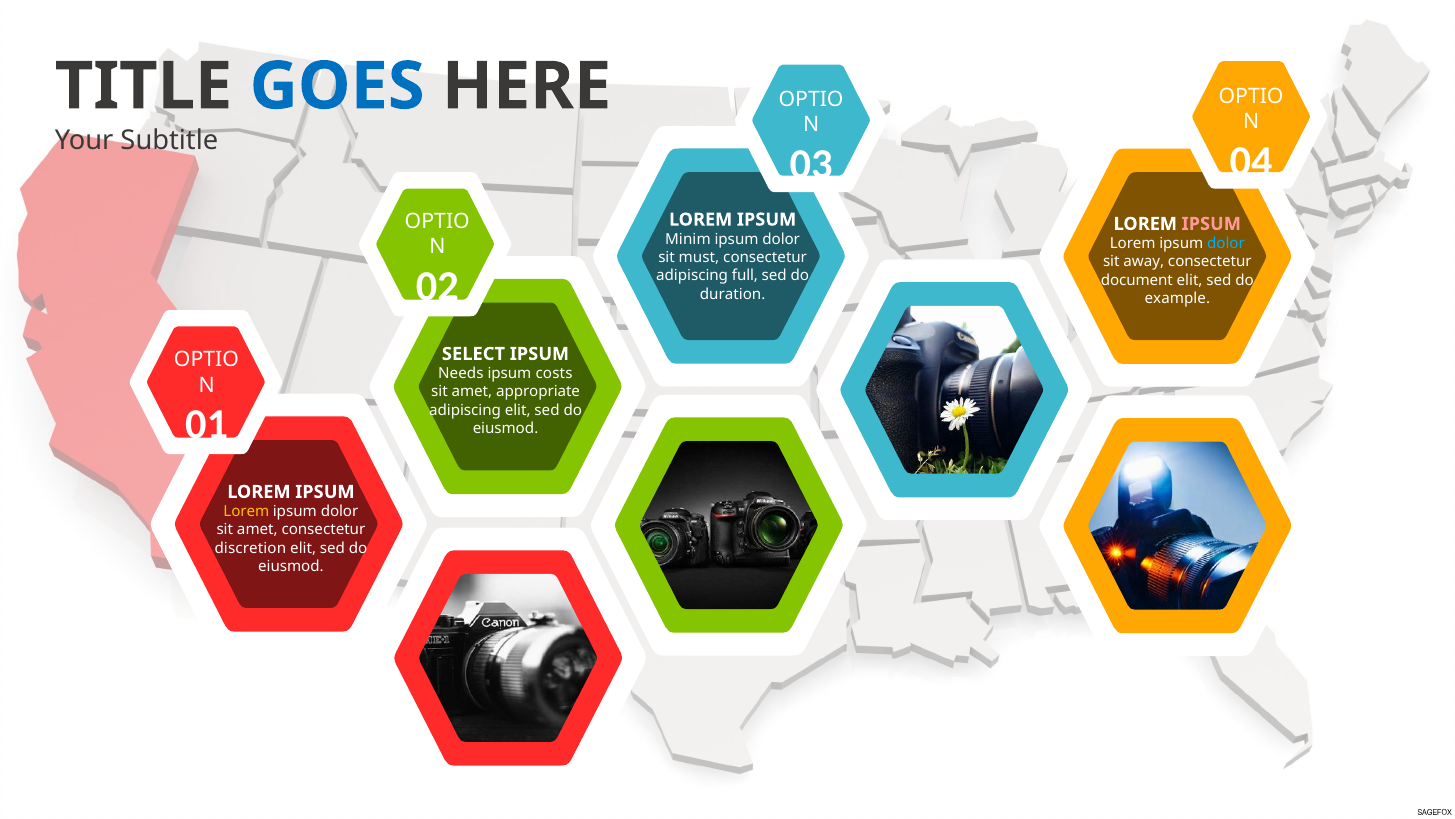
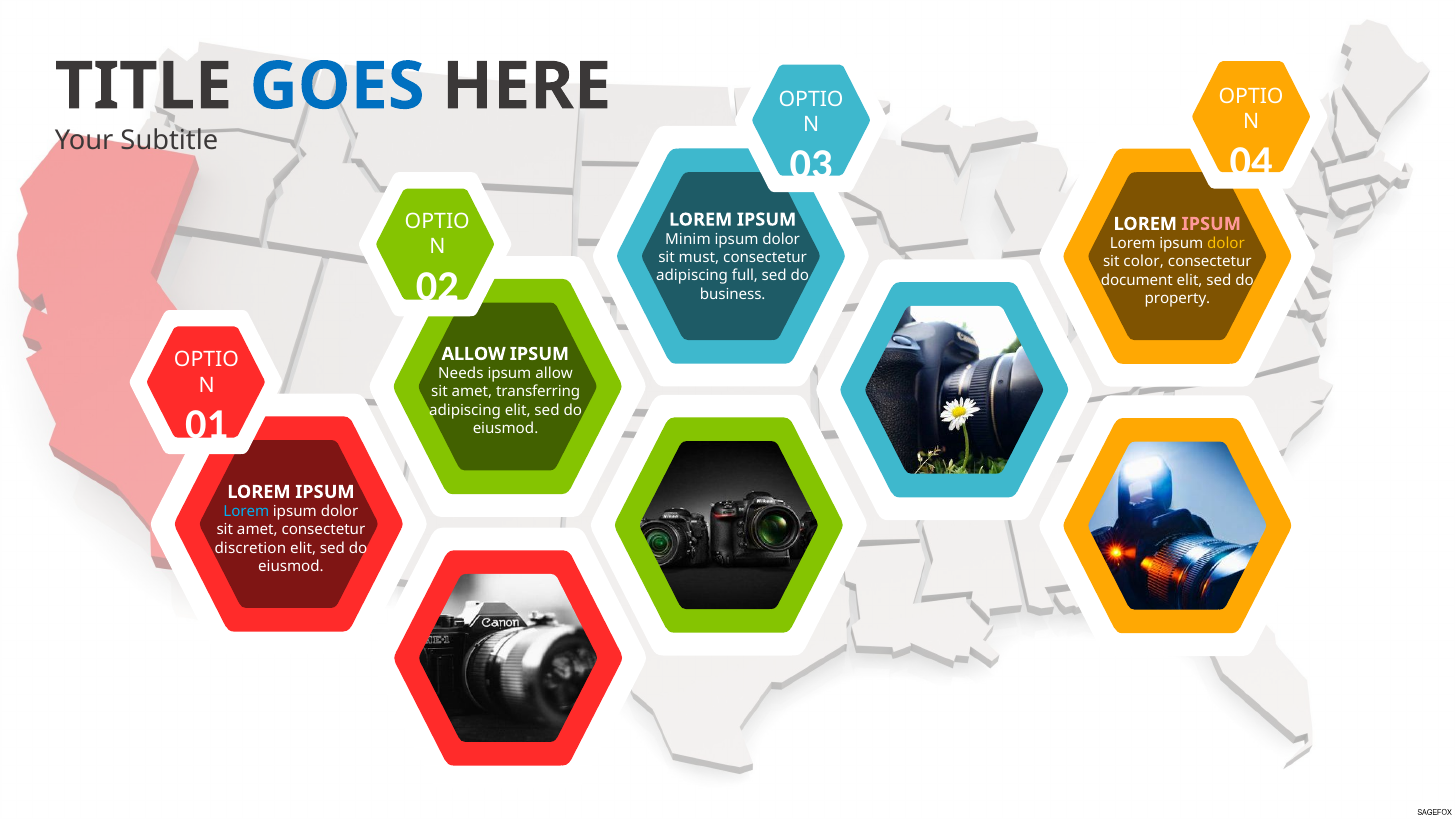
dolor colour: light blue -> yellow (1226, 244)
away: away -> color (1144, 262)
duration: duration -> business (733, 294)
example: example -> property (1177, 298)
SELECT: SELECT -> ALLOW (474, 354)
ipsum costs: costs -> allow (554, 373)
appropriate: appropriate -> transferring (538, 392)
Lorem colour: yellow -> light blue (246, 511)
